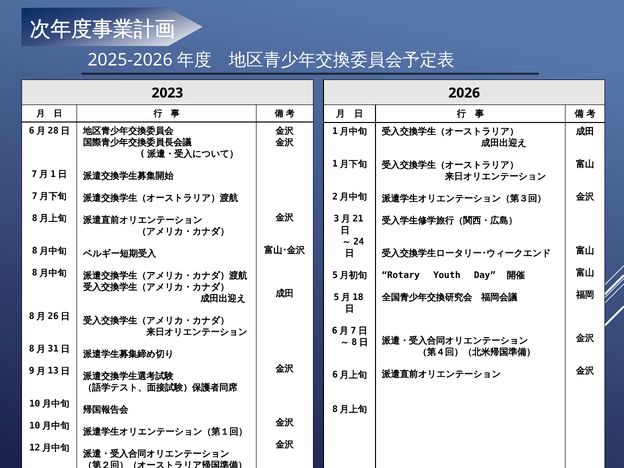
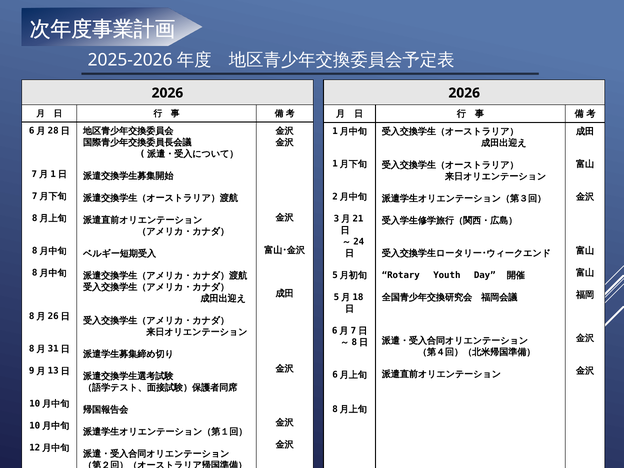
2023: 2023 -> 2026 (167, 93)
